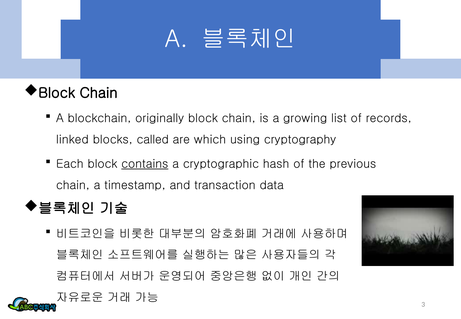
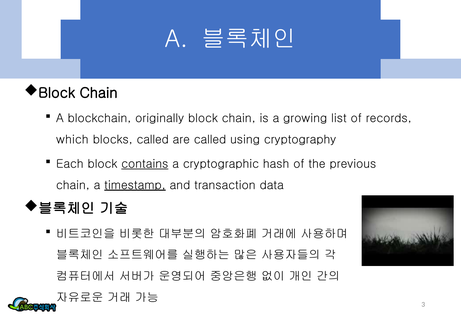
linked: linked -> which (72, 140)
are which: which -> called (210, 140)
timestamp underline: none -> present (135, 185)
